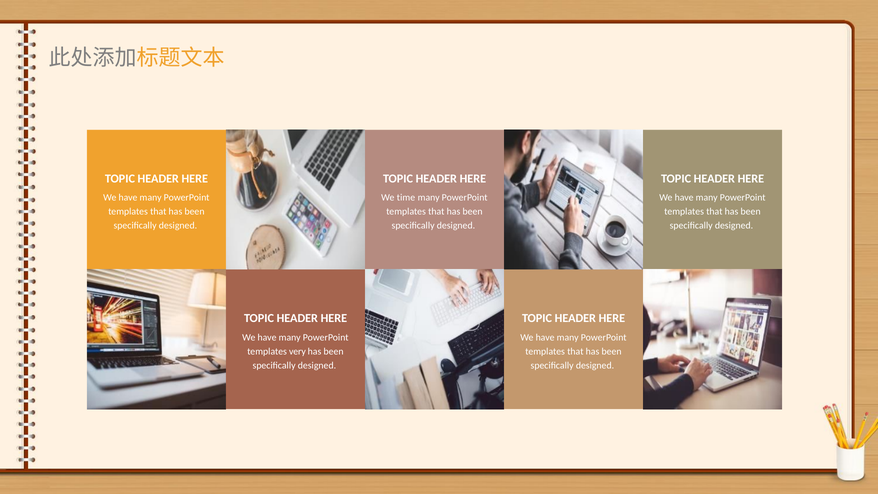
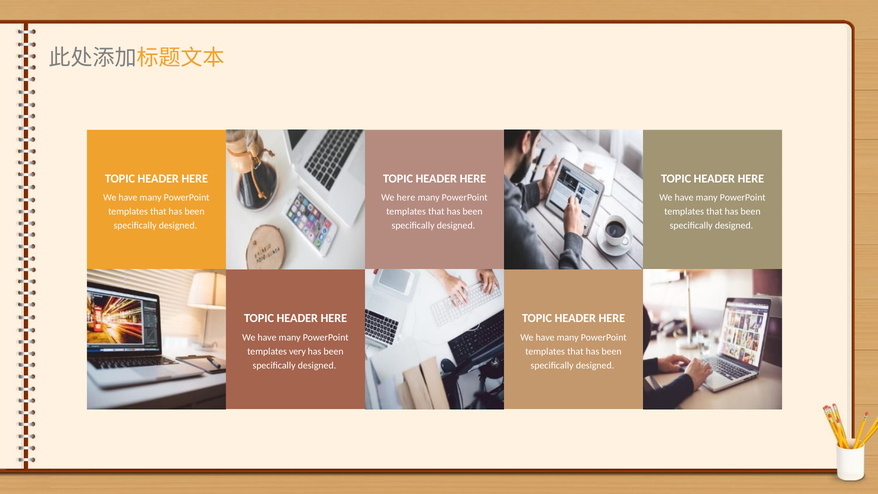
We time: time -> here (406, 198)
